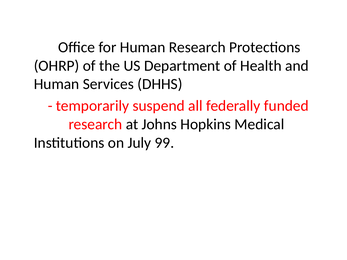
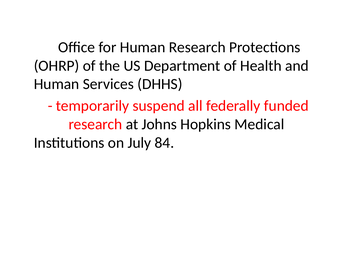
99: 99 -> 84 (164, 143)
